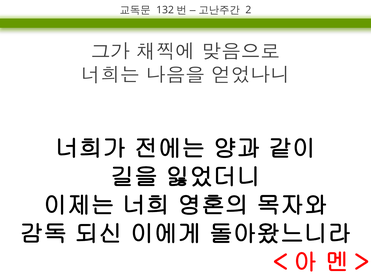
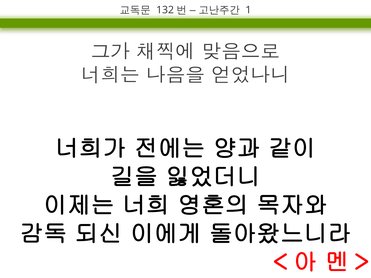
2: 2 -> 1 (248, 10)
